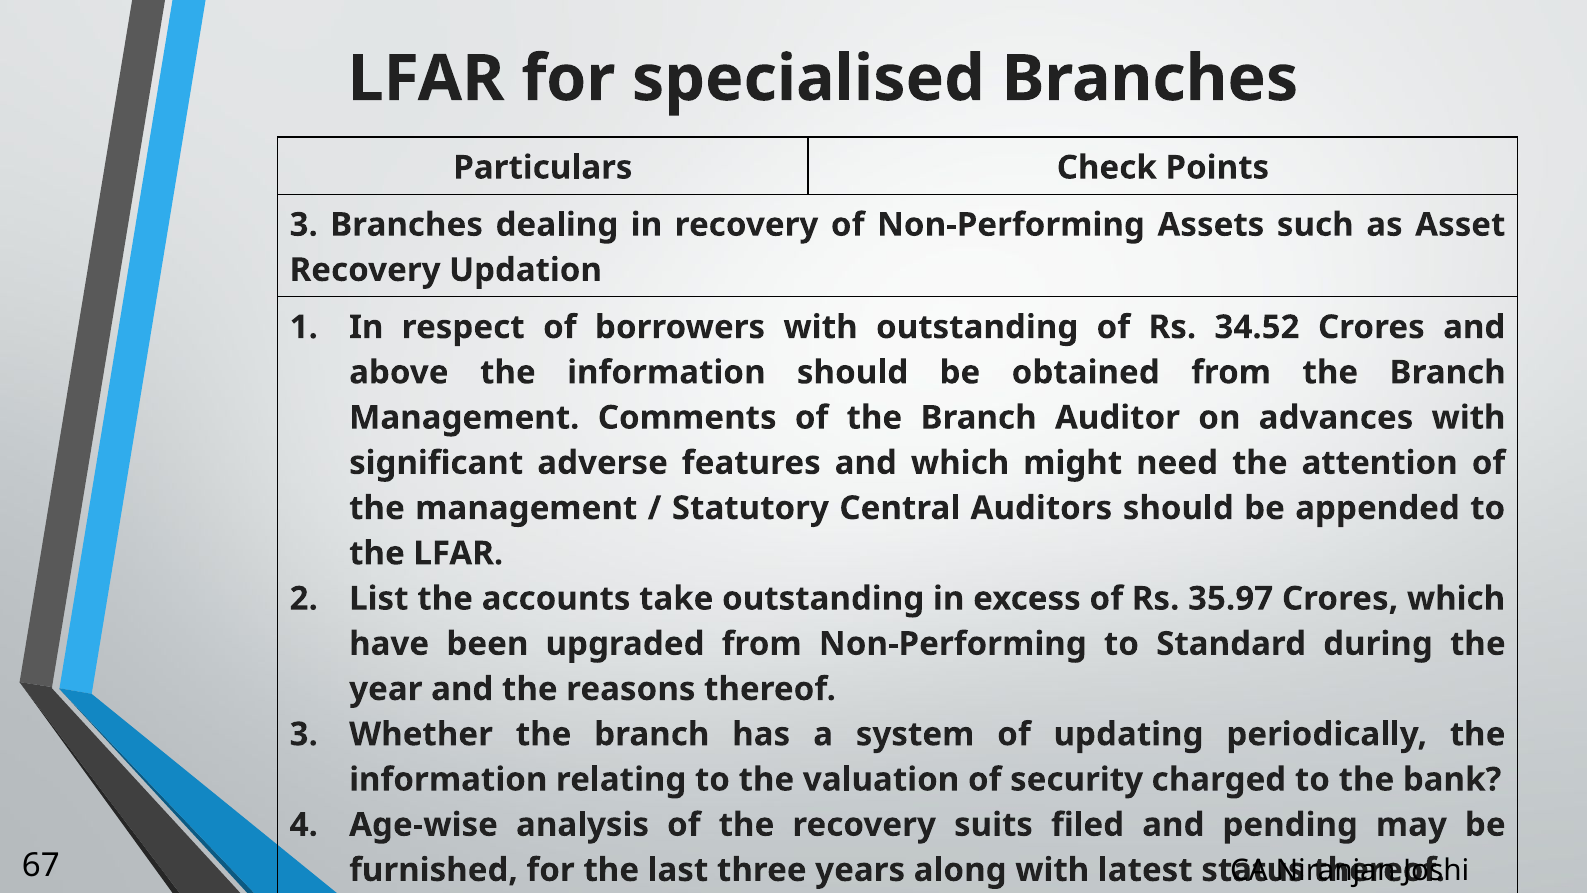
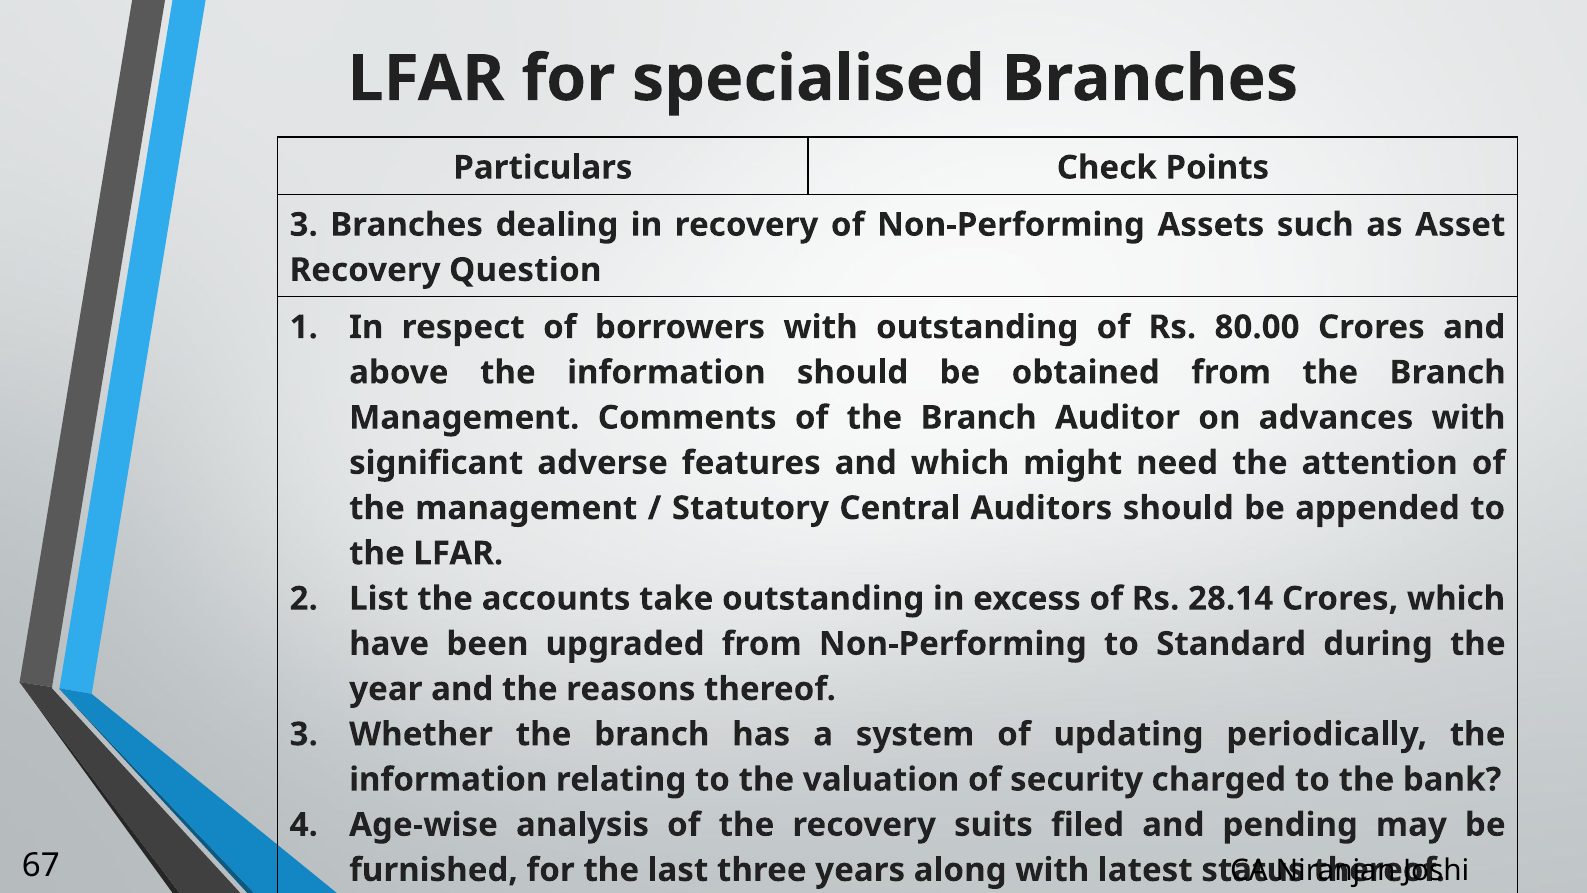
Updation: Updation -> Question (525, 270)
34.52: 34.52 -> 80.00 (1257, 327)
35.97: 35.97 -> 28.14 (1231, 598)
